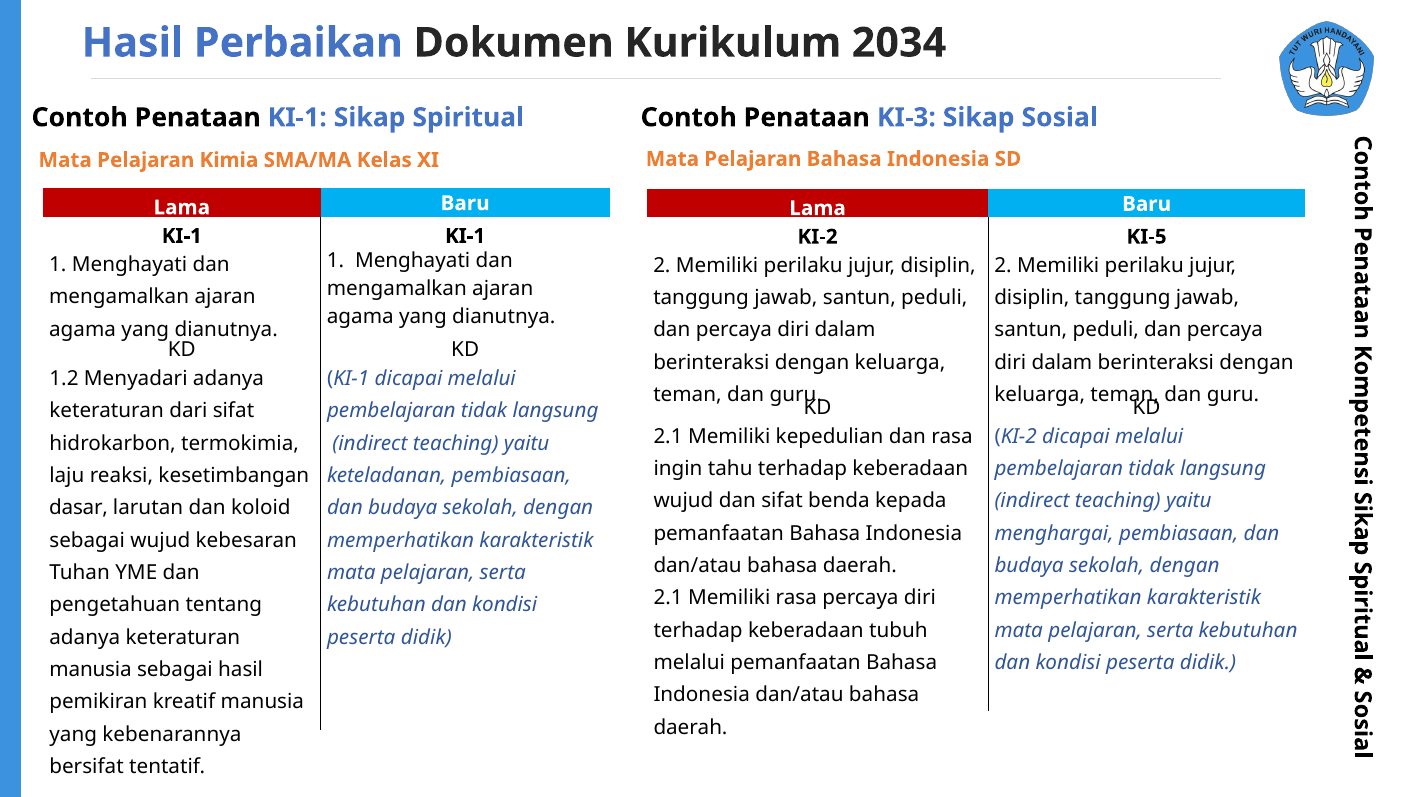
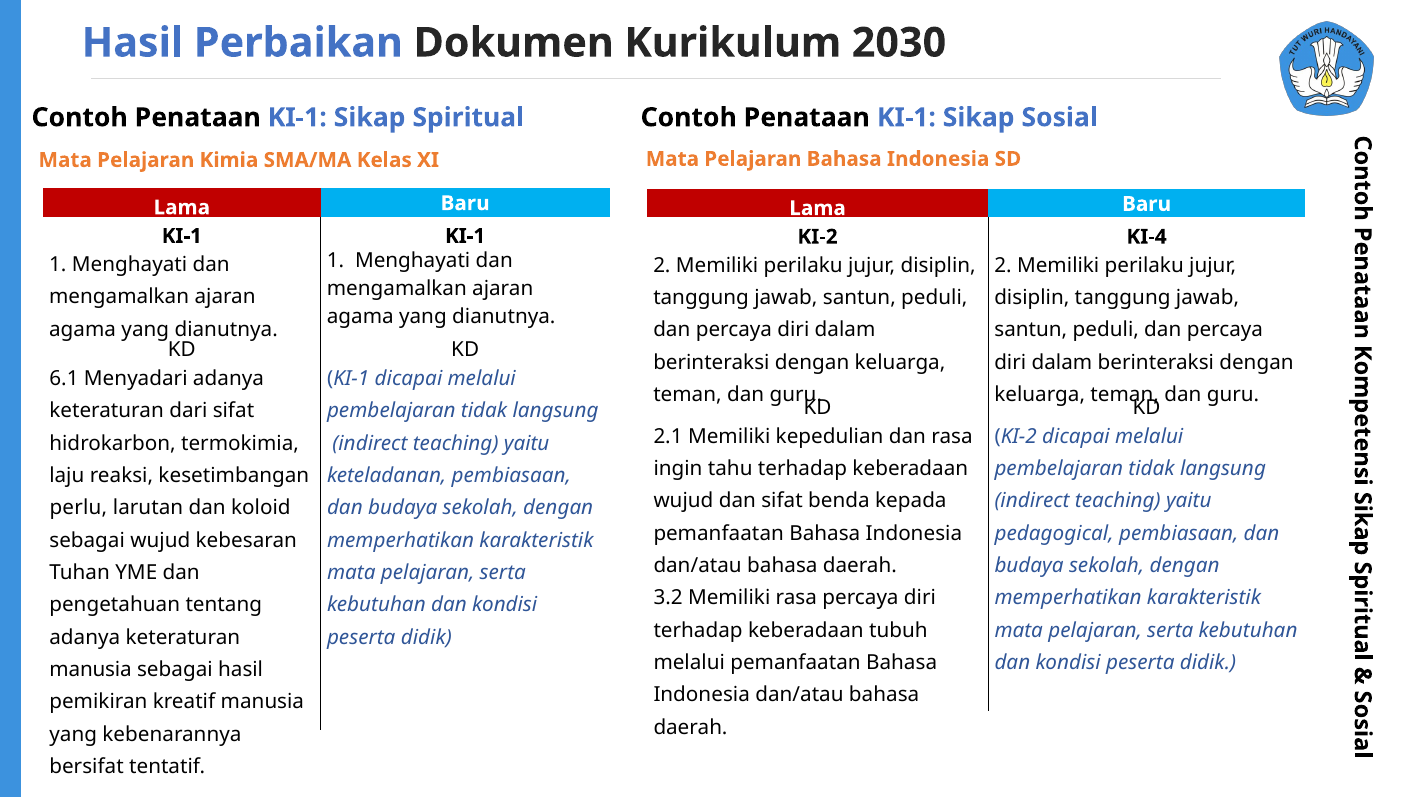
2034: 2034 -> 2030 (899, 43)
KI-3: KI-3 -> KI-1 (906, 118)
KI-5: KI-5 -> KI-4 (1147, 237)
1.2: 1.2 -> 6.1 (64, 379)
dasar: dasar -> perlu (78, 508)
menghargai: menghargai -> pedagogical (1054, 533)
2.1: 2.1 -> 3.2 (668, 598)
